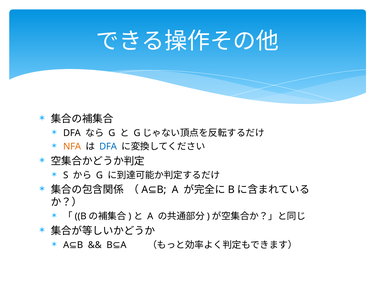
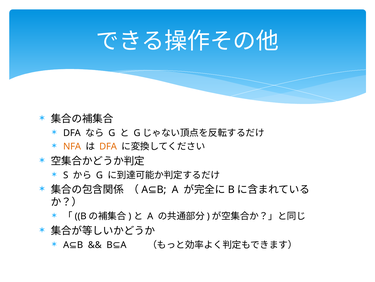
DFA colour: blue -> orange (108, 146)
